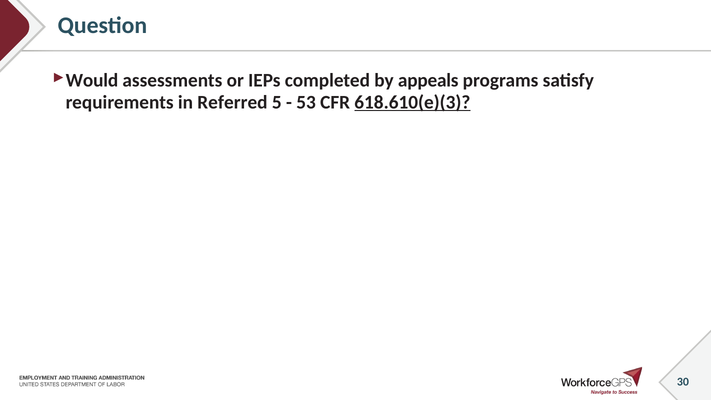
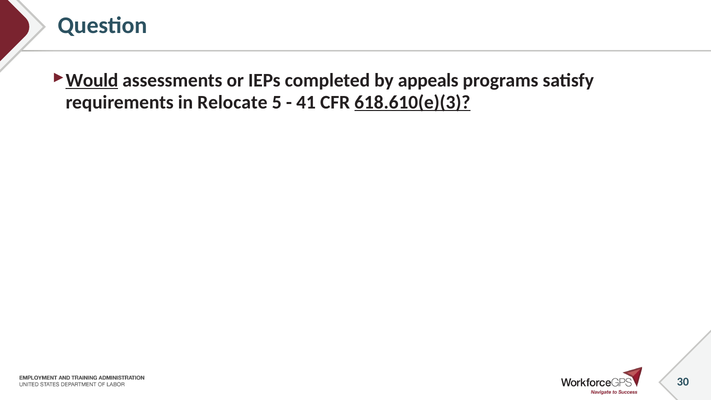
Would underline: none -> present (92, 80)
Referred: Referred -> Relocate (232, 102)
53: 53 -> 41 (306, 102)
